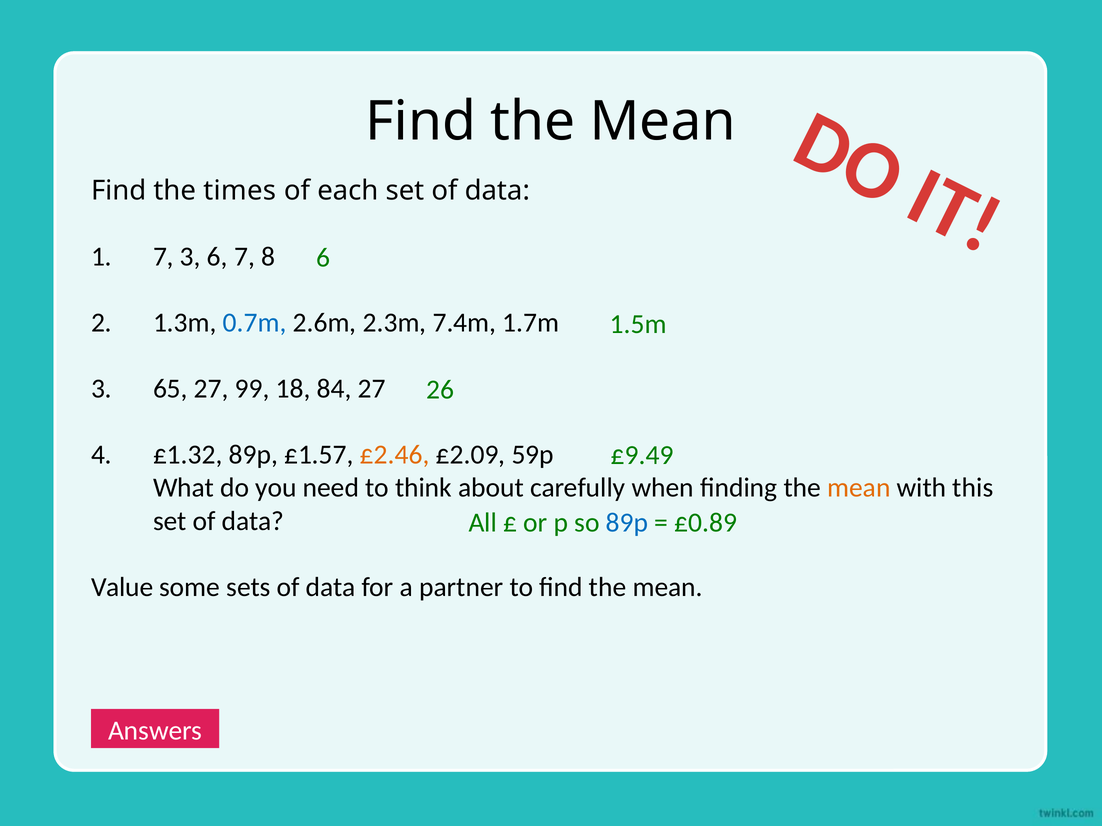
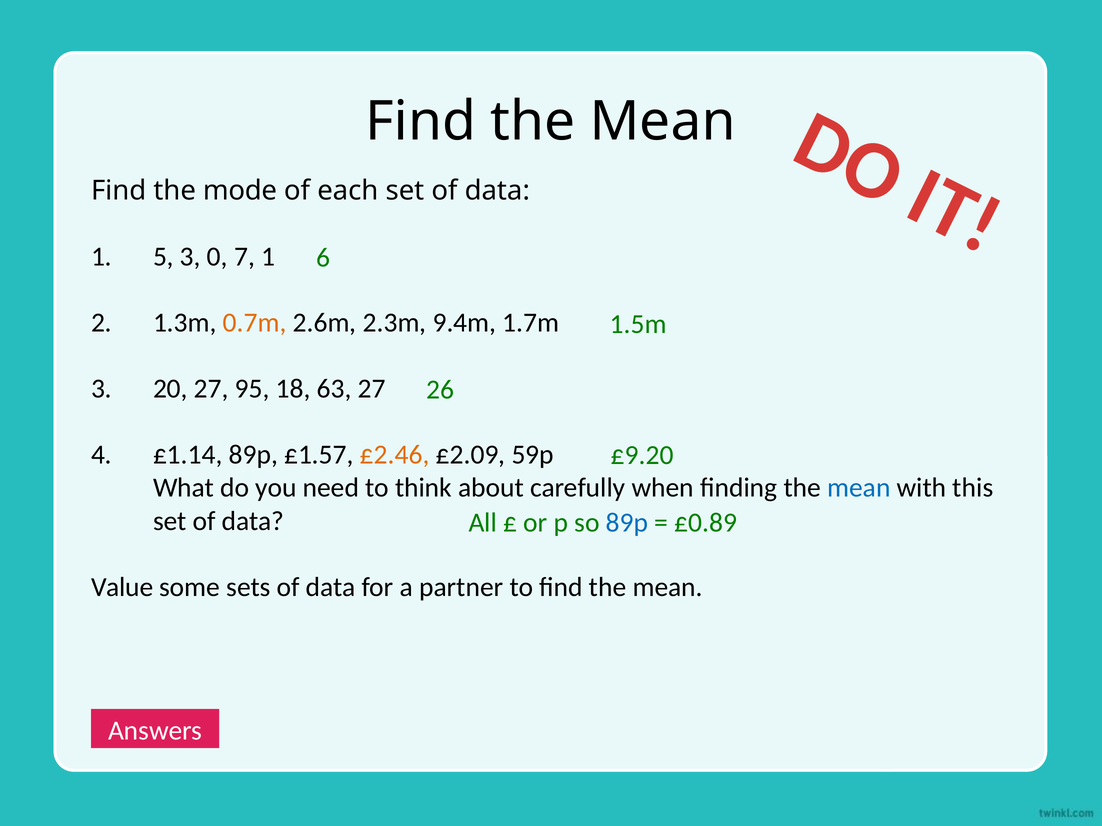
times: times -> mode (240, 191)
7: 7 -> 5 (163, 257)
3 6: 6 -> 0 (217, 257)
7 8: 8 -> 1 (268, 257)
0.7m colour: blue -> orange (255, 323)
7.4m: 7.4m -> 9.4m (464, 323)
65: 65 -> 20 (170, 389)
99: 99 -> 95 (252, 389)
84: 84 -> 63 (334, 389)
£1.32: £1.32 -> £1.14 (188, 455)
£9.49: £9.49 -> £9.20 (642, 455)
mean colour: orange -> blue (859, 488)
